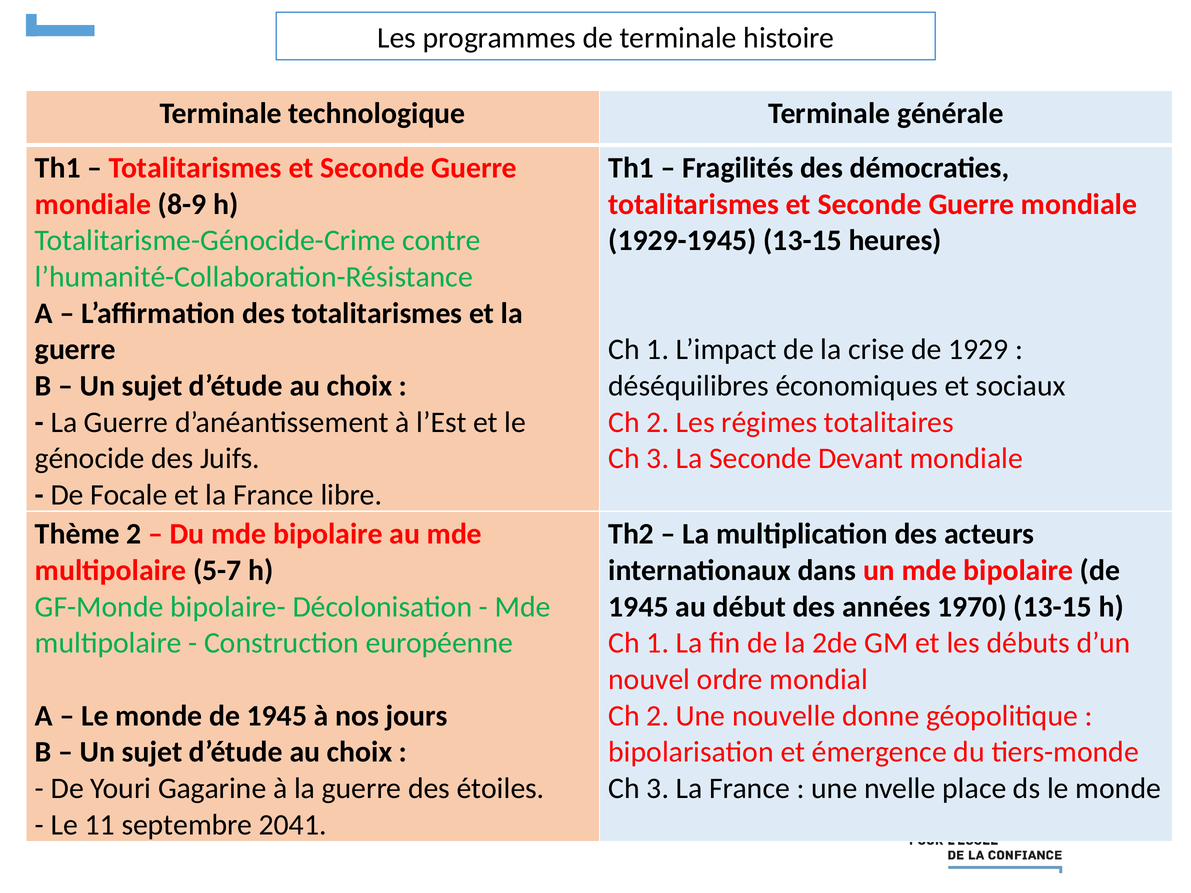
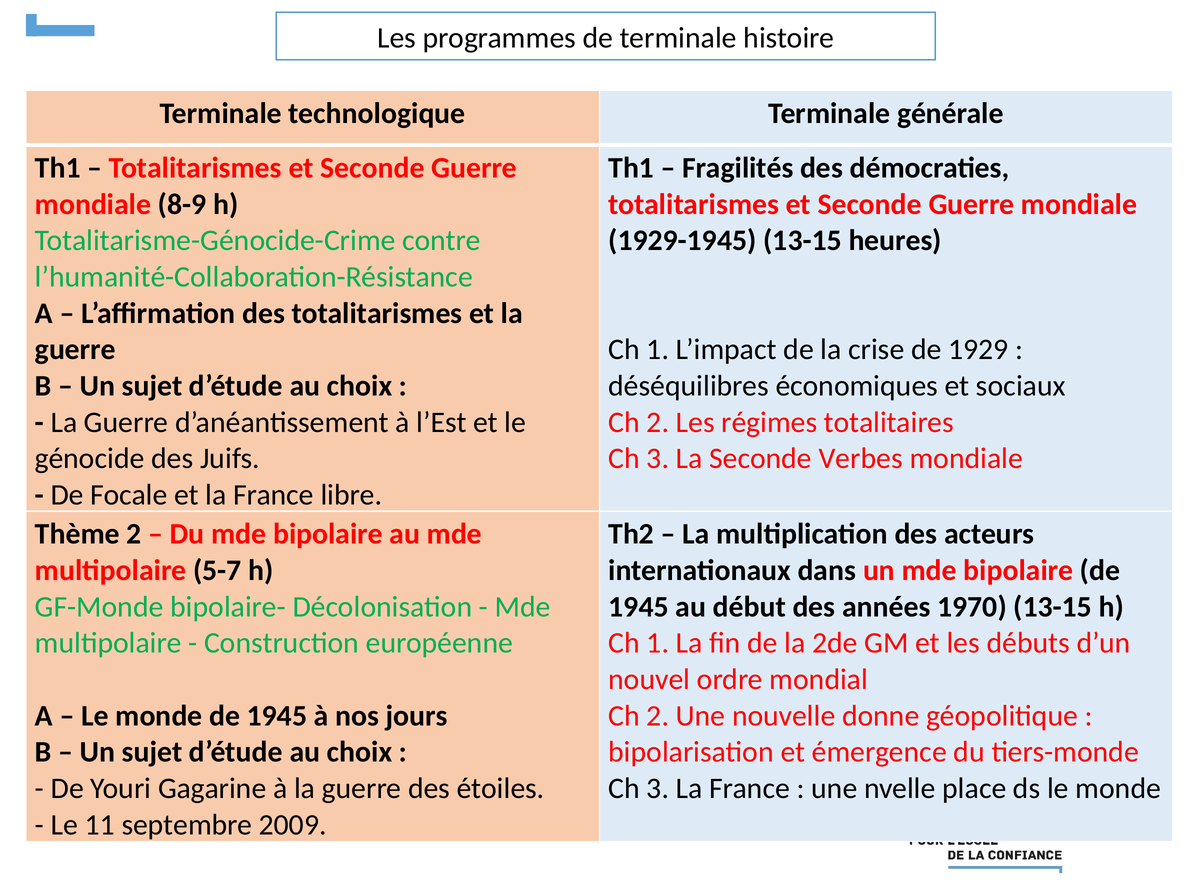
Devant: Devant -> Verbes (861, 459)
2041: 2041 -> 2009 (293, 825)
